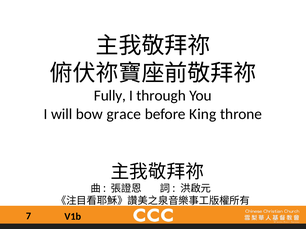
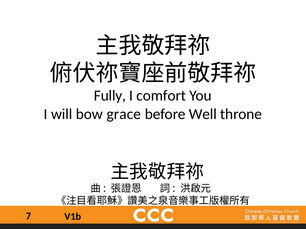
through: through -> comfort (161, 96)
King: King -> Well (203, 114)
